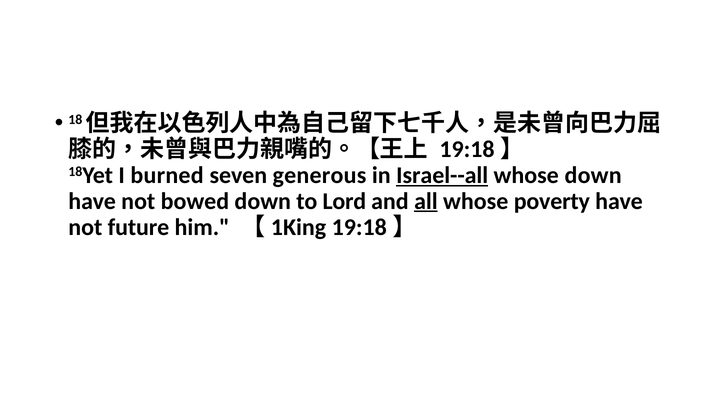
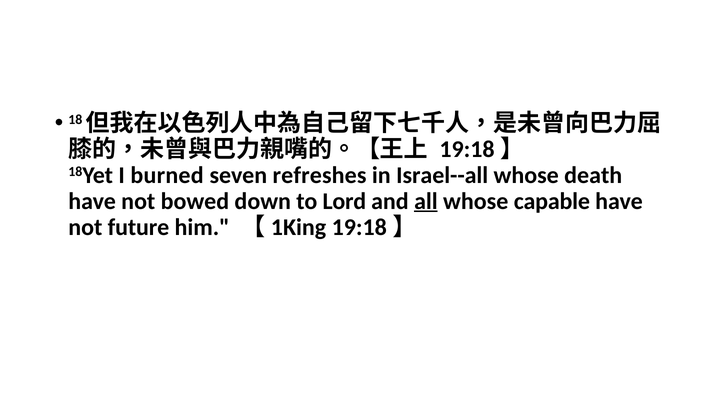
generous: generous -> refreshes (320, 175)
Israel--all underline: present -> none (442, 175)
whose down: down -> death (593, 175)
poverty: poverty -> capable (552, 201)
